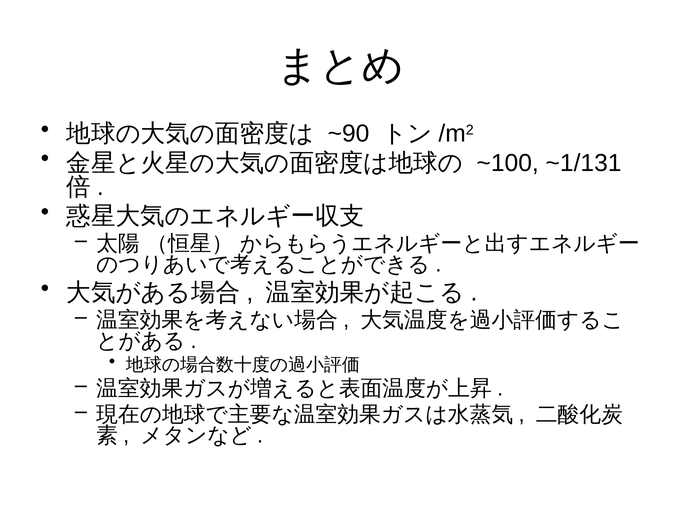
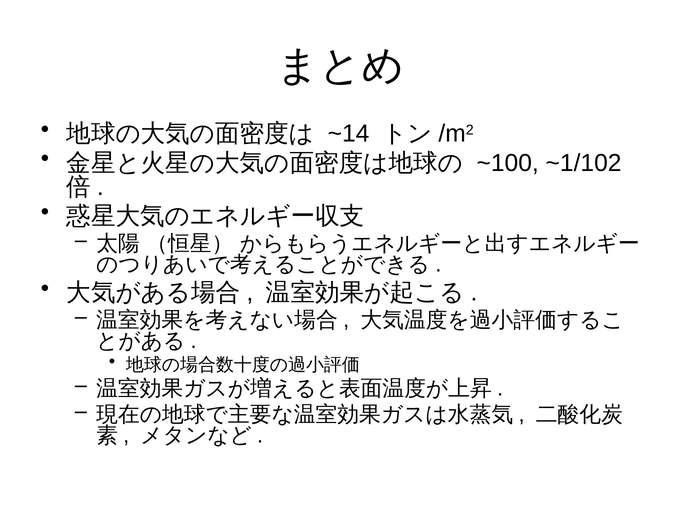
~90: ~90 -> ~14 (349, 134)
~1/131: ~1/131 -> ~1/102 (584, 163)
